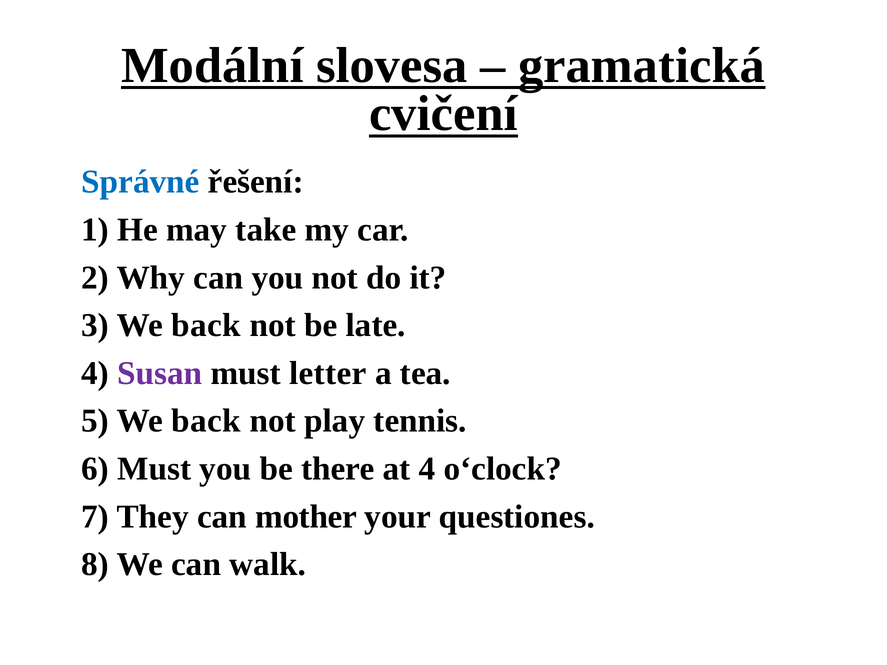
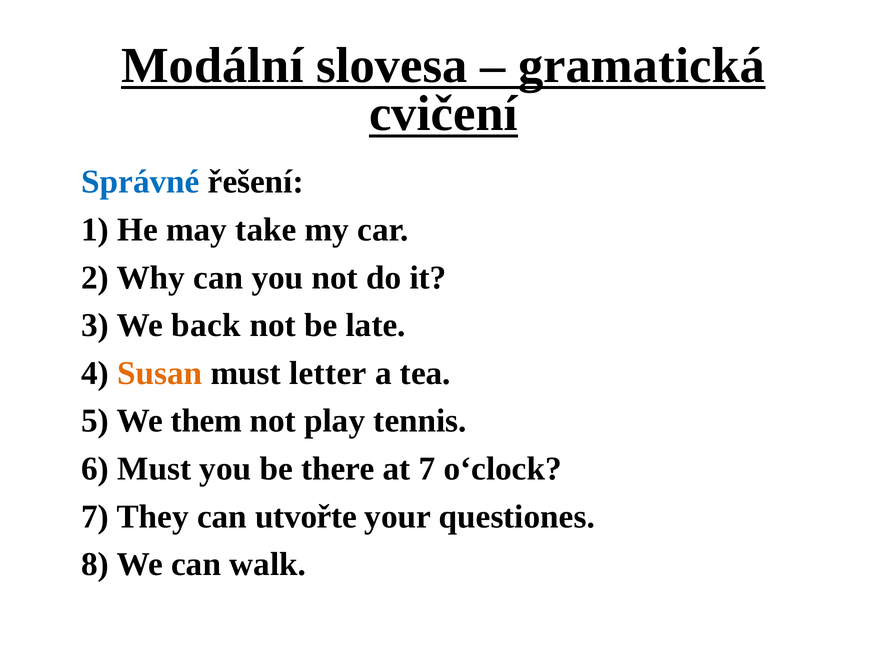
Susan colour: purple -> orange (160, 373)
5 We back: back -> them (206, 421)
at 4: 4 -> 7 (427, 469)
mother: mother -> utvořte (306, 517)
